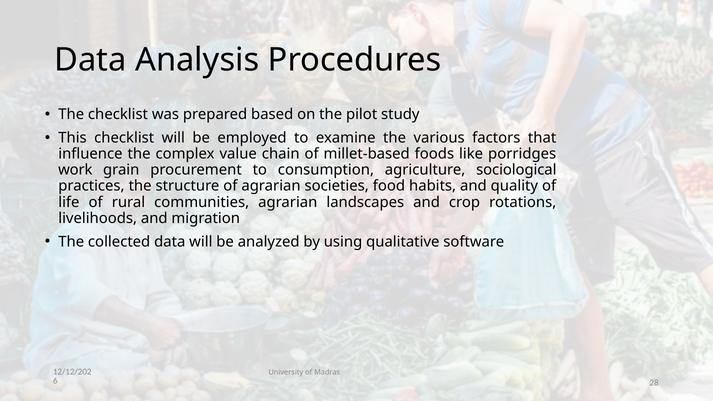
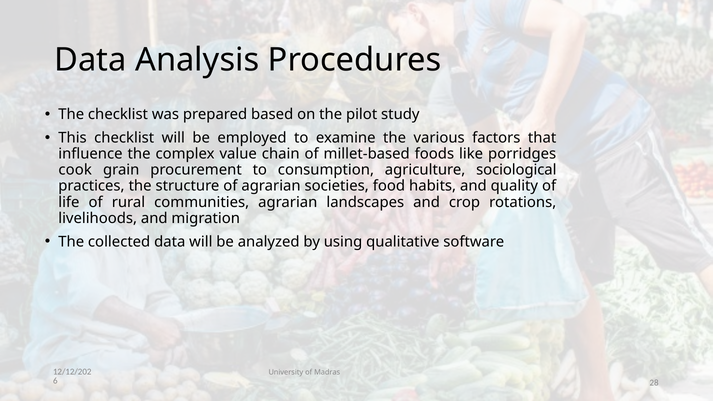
work: work -> cook (75, 170)
